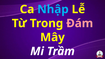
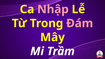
Nhập colour: light blue -> pink (53, 9)
